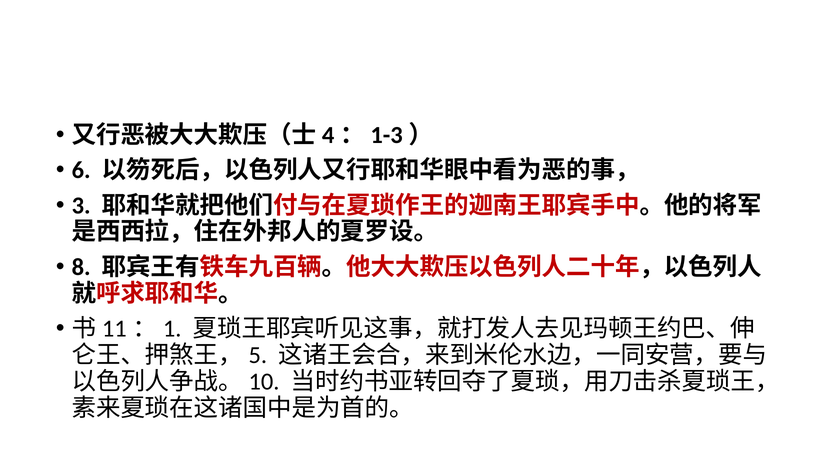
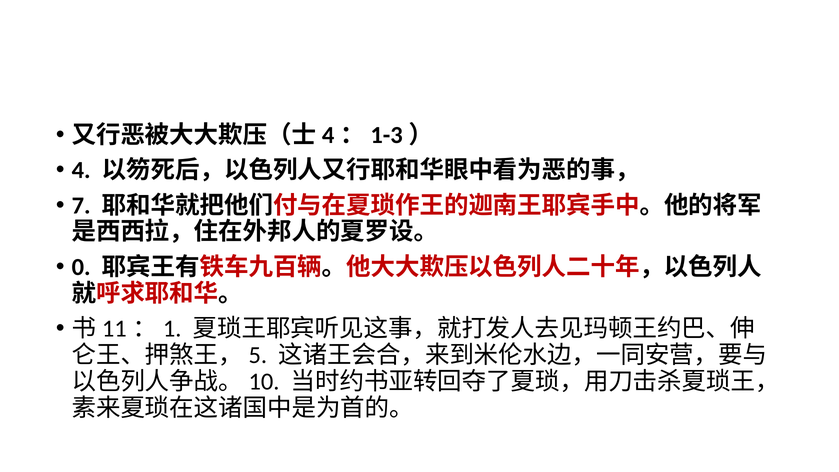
6: 6 -> 4 (81, 170)
3: 3 -> 7 (81, 205)
8: 8 -> 0 (81, 267)
